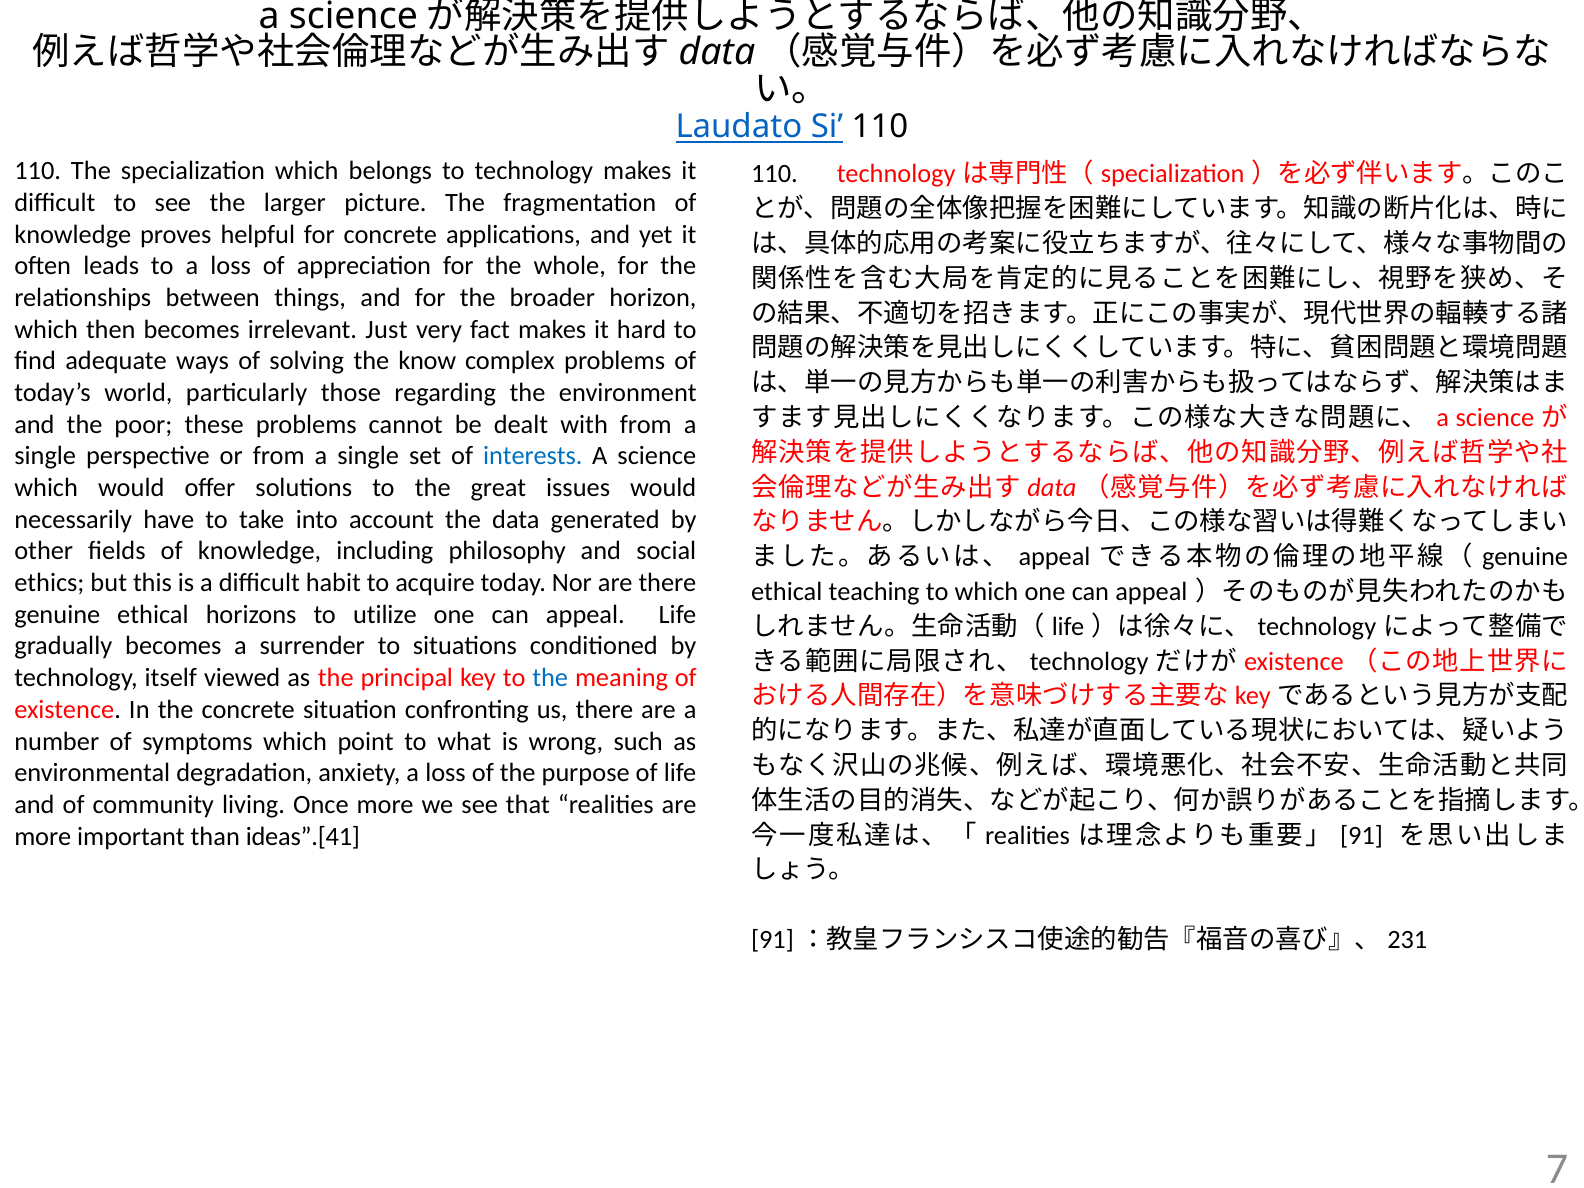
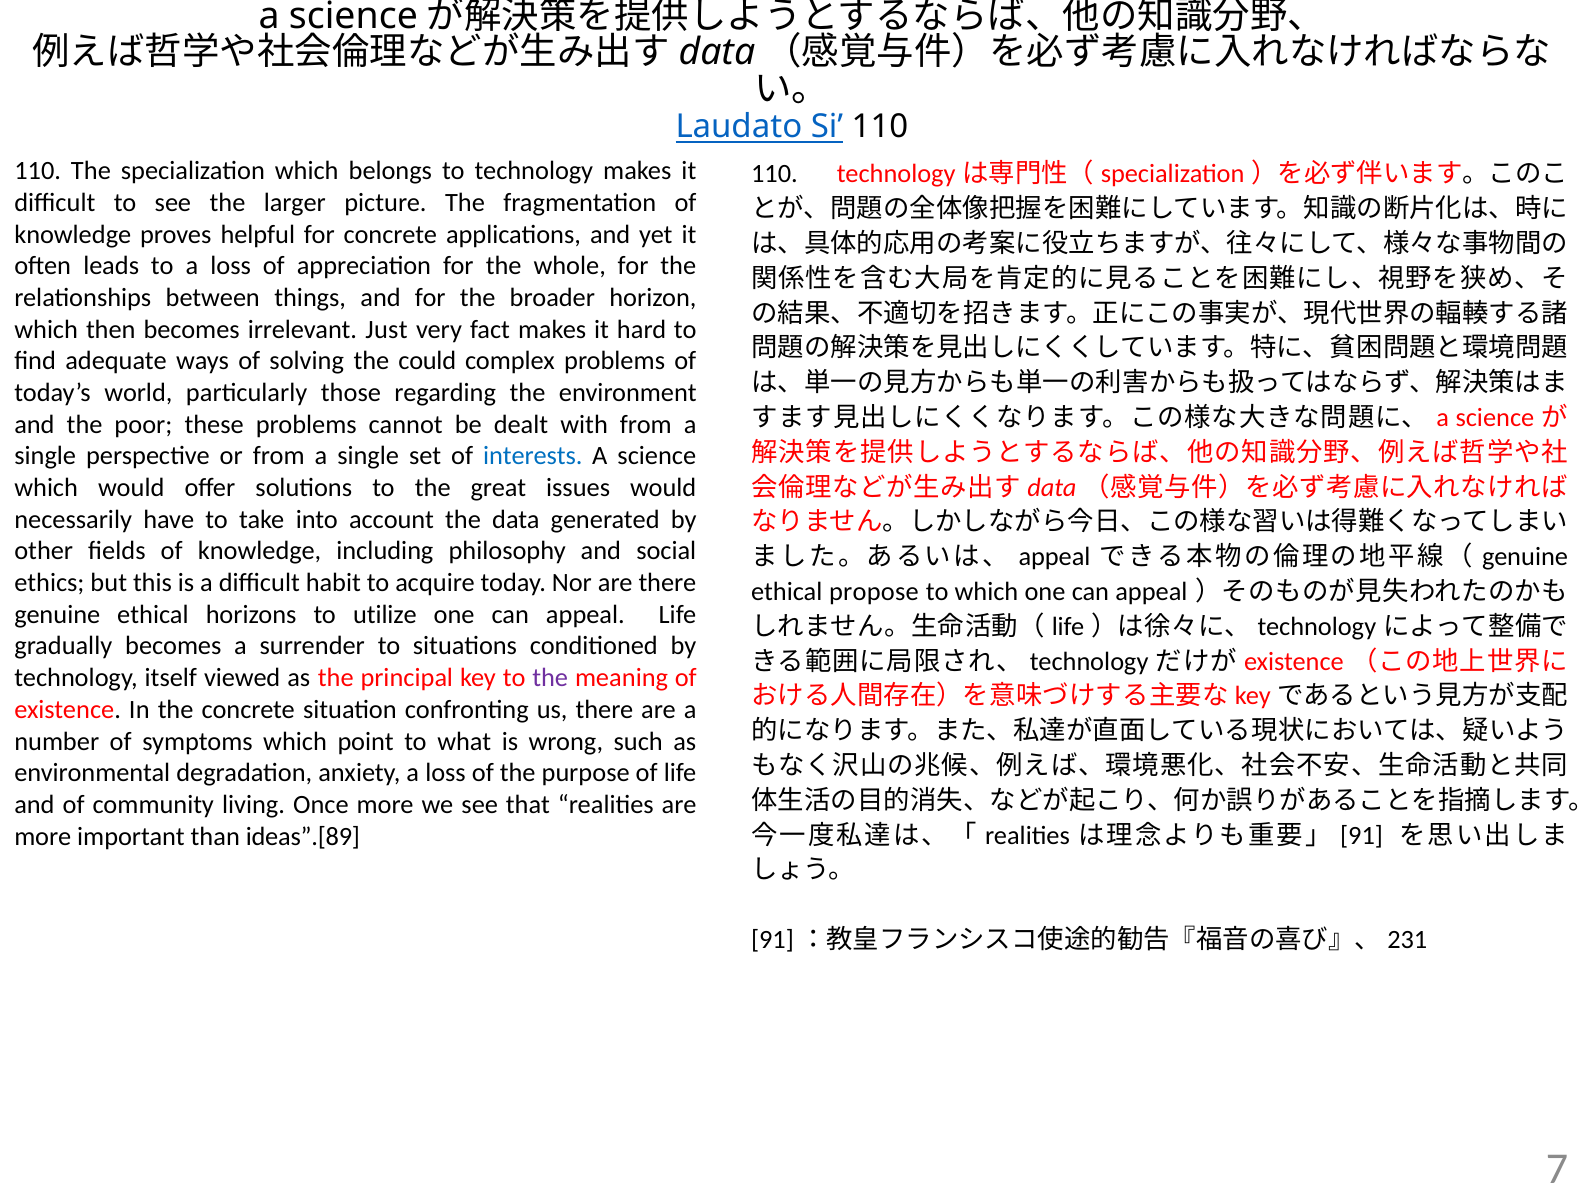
know: know -> could (427, 361)
teaching: teaching -> propose (874, 592)
the colour: blue -> purple (550, 678)
ideas”.[41: ideas”.[41 -> ideas”.[89 (303, 836)
